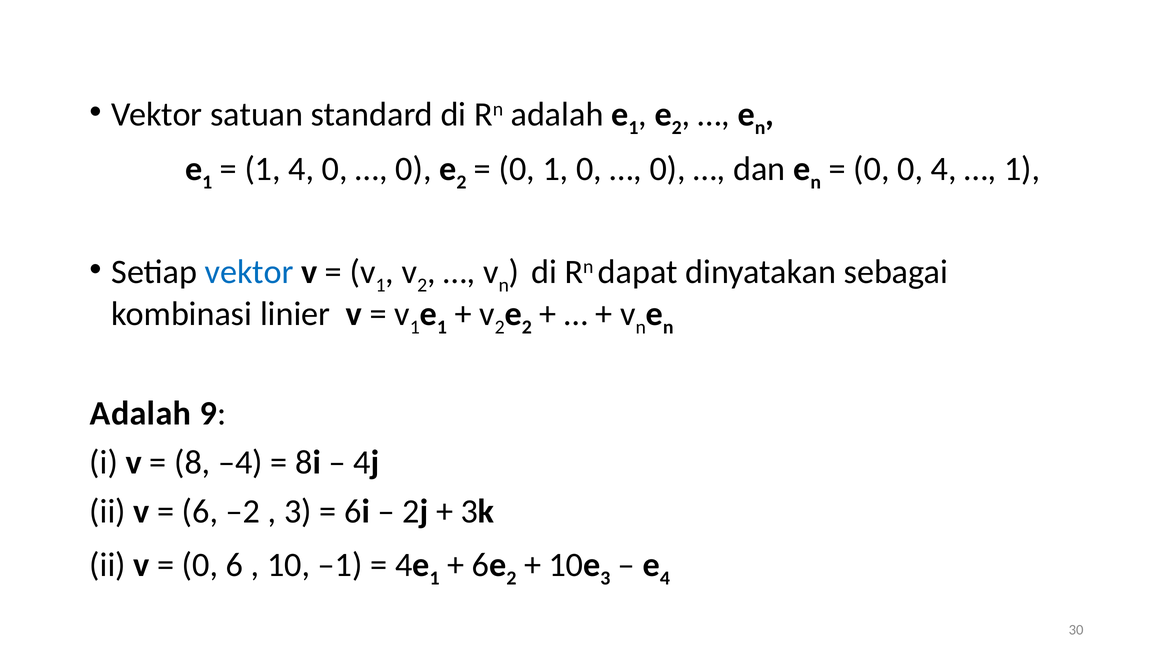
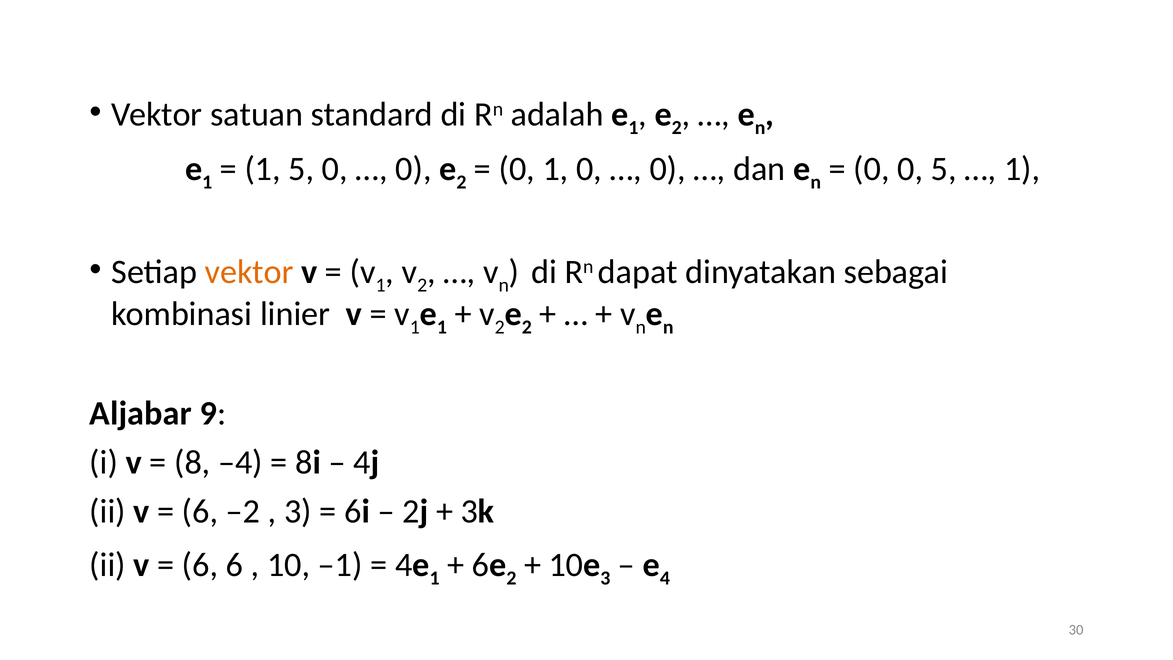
1 4: 4 -> 5 (301, 169)
0 4: 4 -> 5 (944, 169)
vektor colour: blue -> orange (249, 272)
Adalah: Adalah -> Aljabar (141, 413)
0: 0 -> 6 (200, 565)
